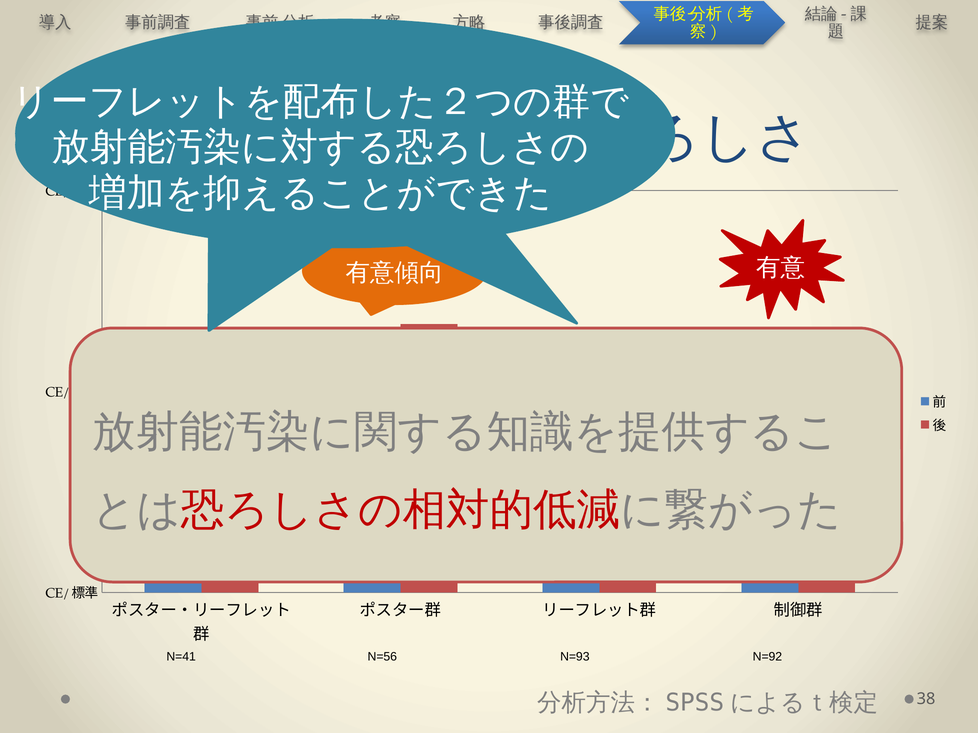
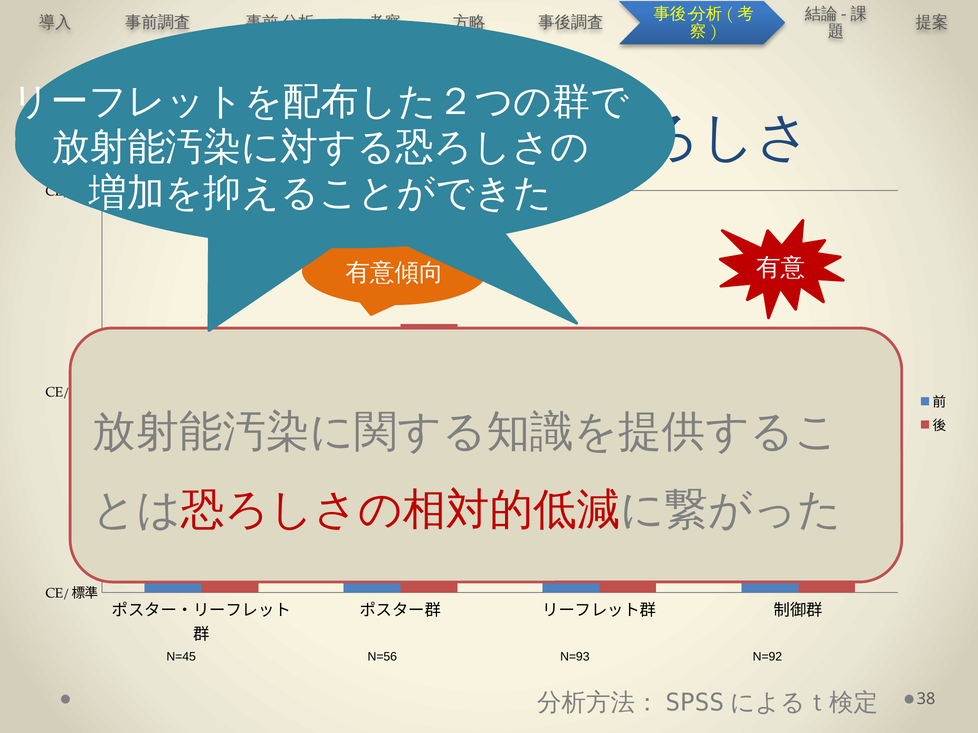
N=41: N=41 -> N=45 (181, 657)
